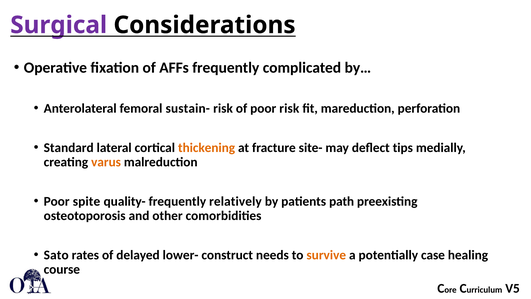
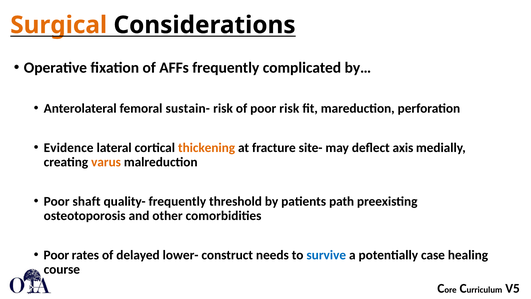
Surgical colour: purple -> orange (59, 25)
Standard: Standard -> Evidence (69, 147)
tips: tips -> axis (403, 147)
spite: spite -> shaft (87, 201)
relatively: relatively -> threshold (236, 201)
Sato: Sato -> Poor (56, 255)
survive colour: orange -> blue (326, 255)
